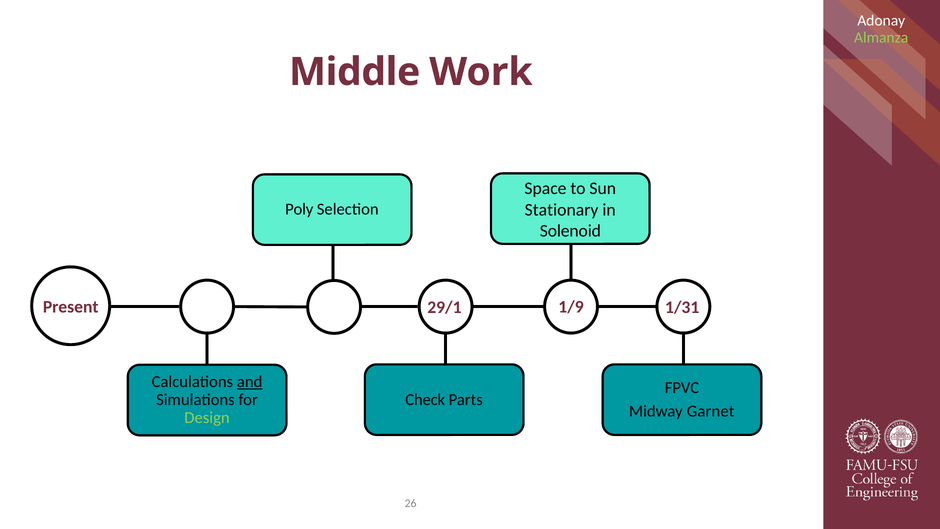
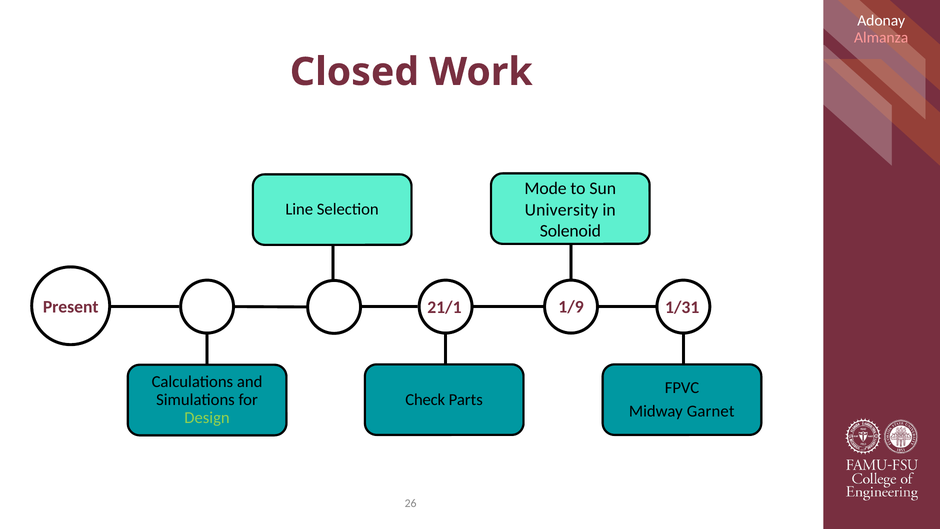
Almanza colour: light green -> pink (881, 38)
Middle: Middle -> Closed (354, 72)
Space: Space -> Mode (546, 189)
Stationary: Stationary -> University (562, 210)
Poly: Poly -> Line (299, 209)
29/1: 29/1 -> 21/1 (444, 307)
and underline: present -> none (250, 382)
